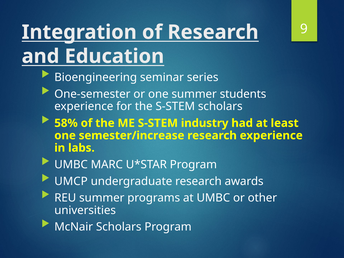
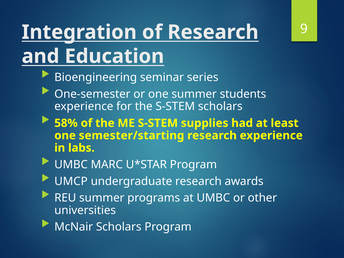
industry: industry -> supplies (205, 123)
semester/increase: semester/increase -> semester/starting (131, 135)
